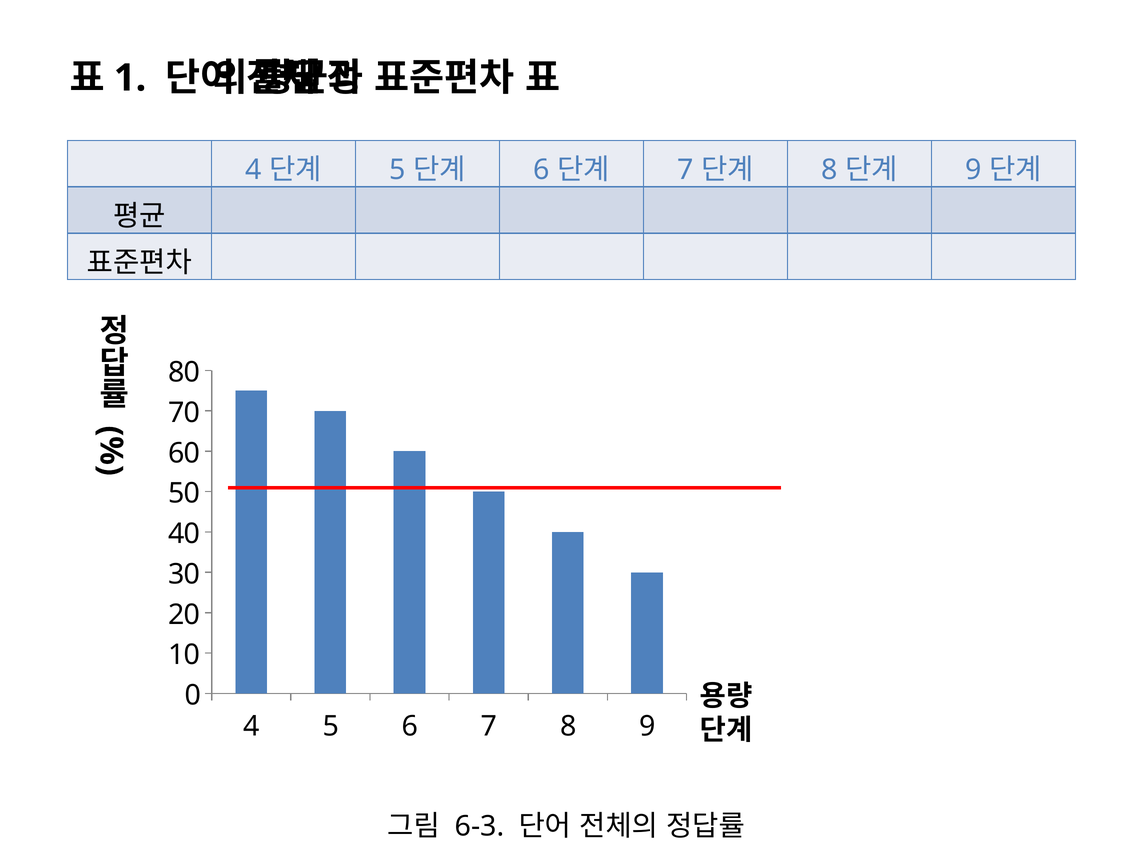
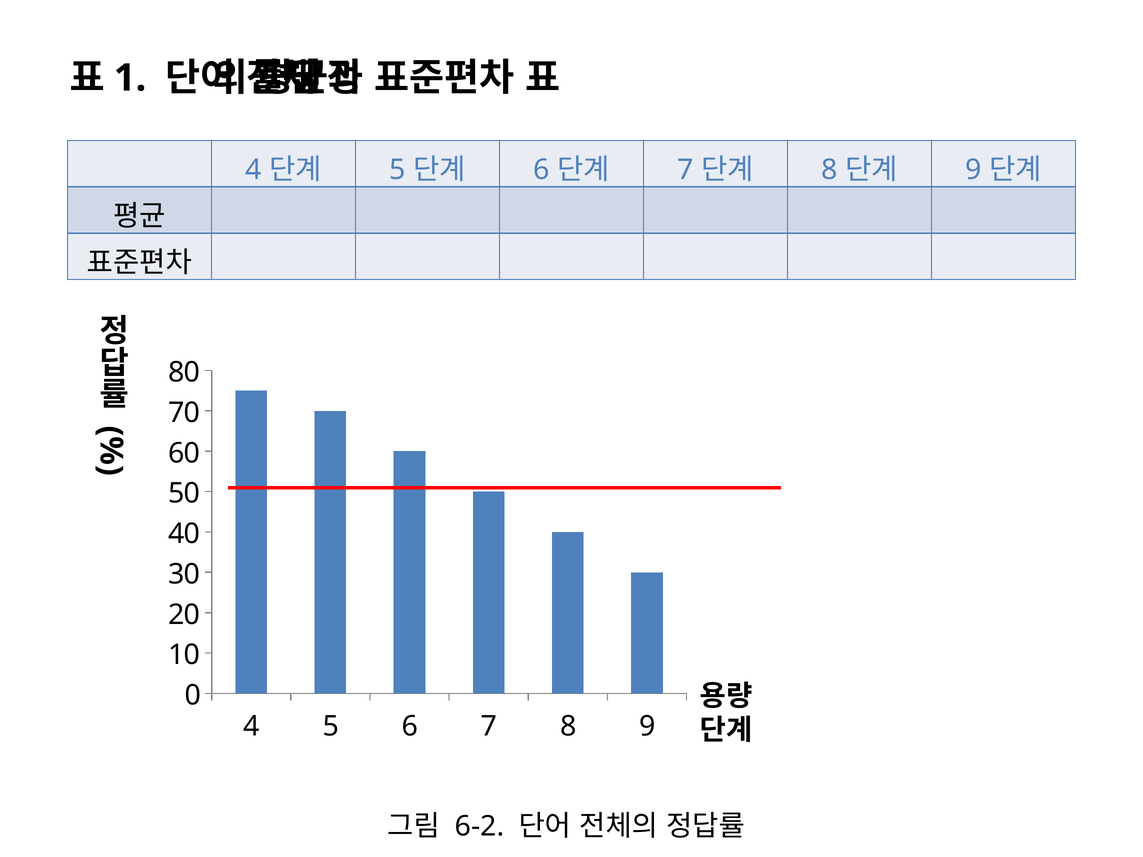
6-3: 6-3 -> 6-2 (480, 827)
